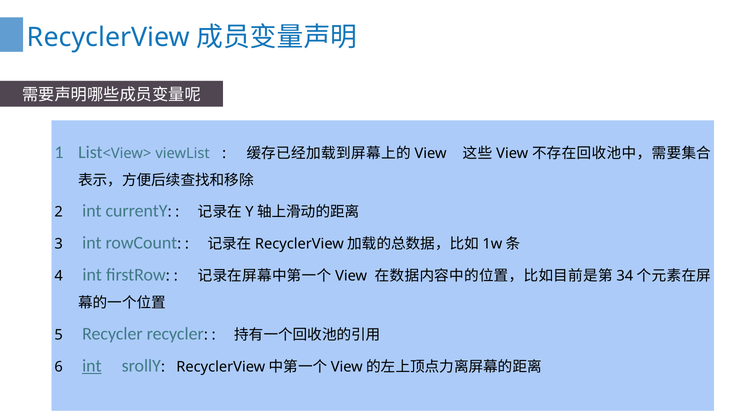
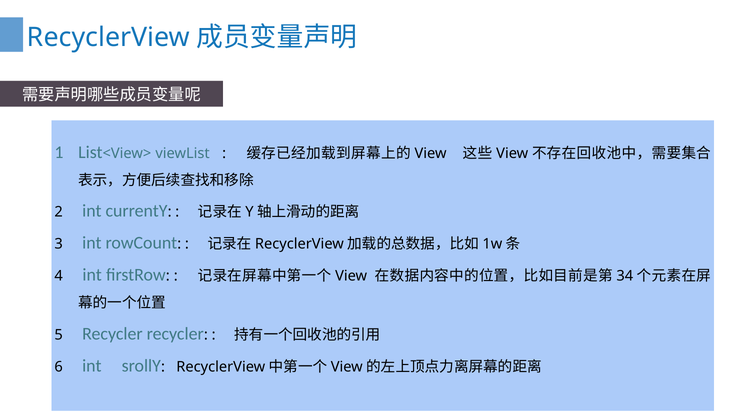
int underline: present -> none (92, 365)
